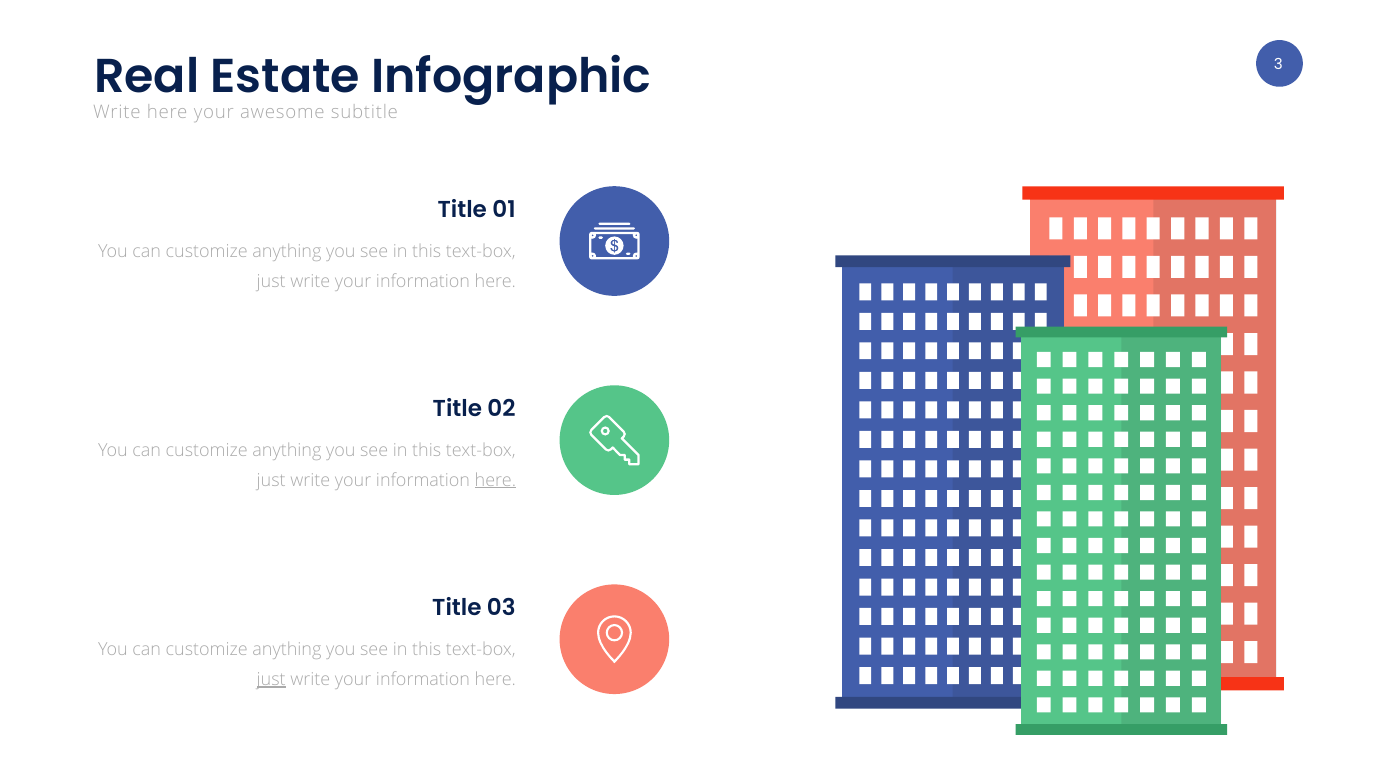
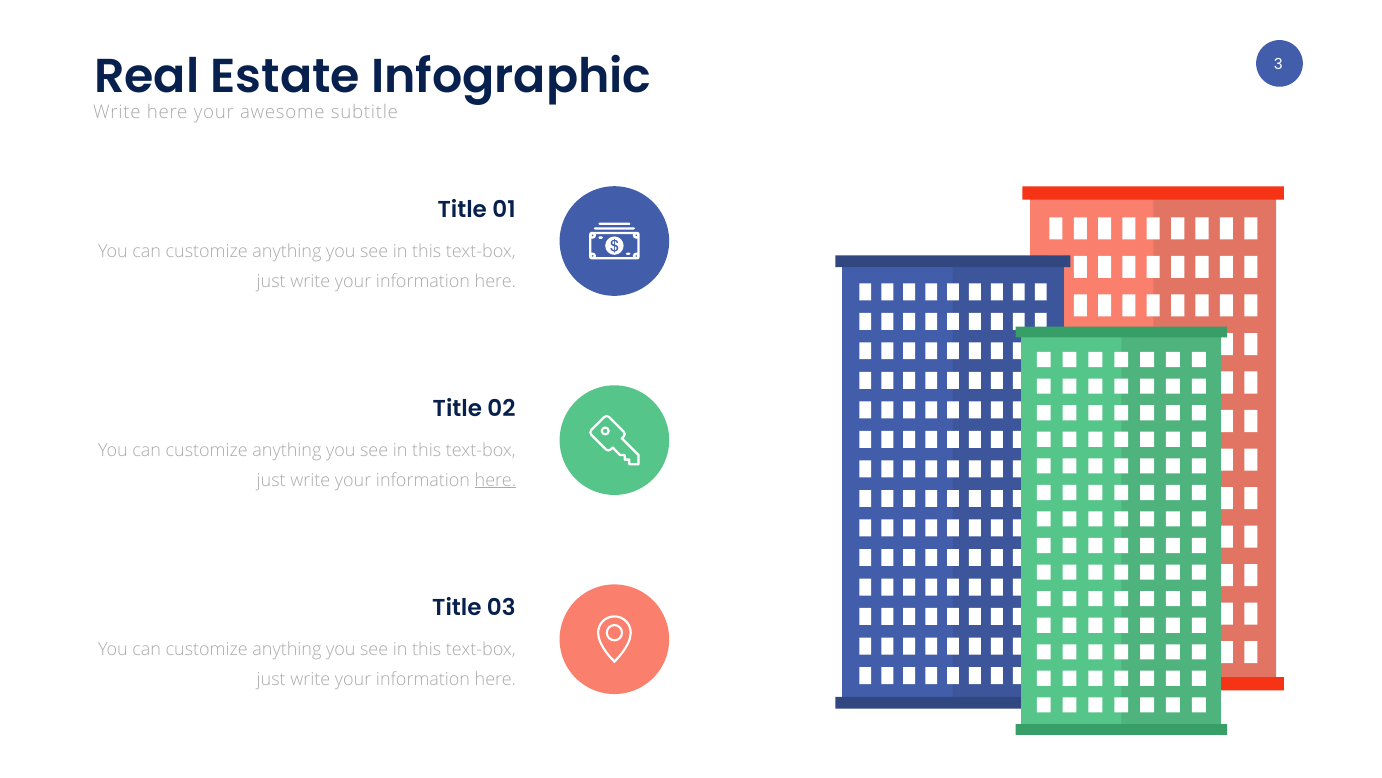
just underline: present -> none (271, 679)
